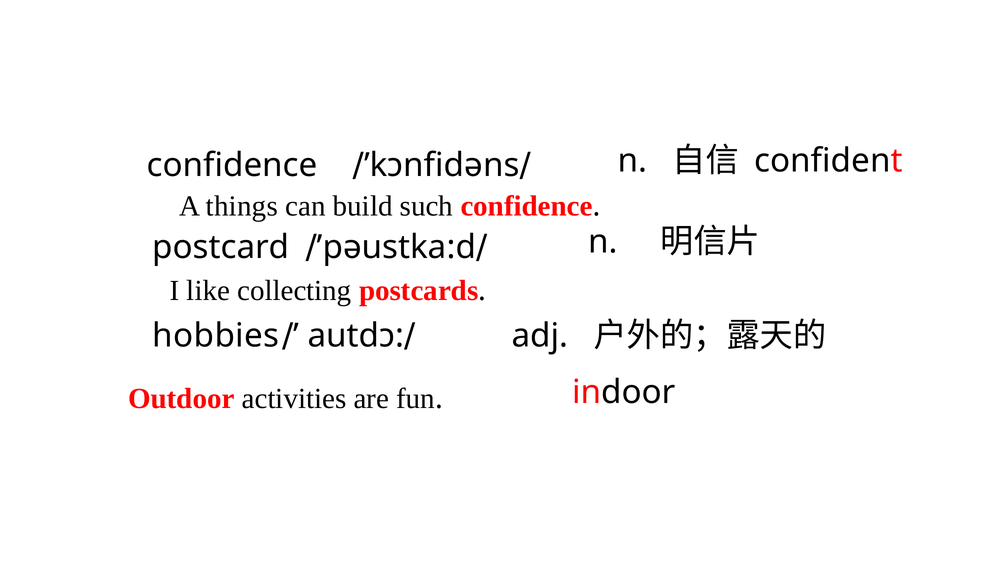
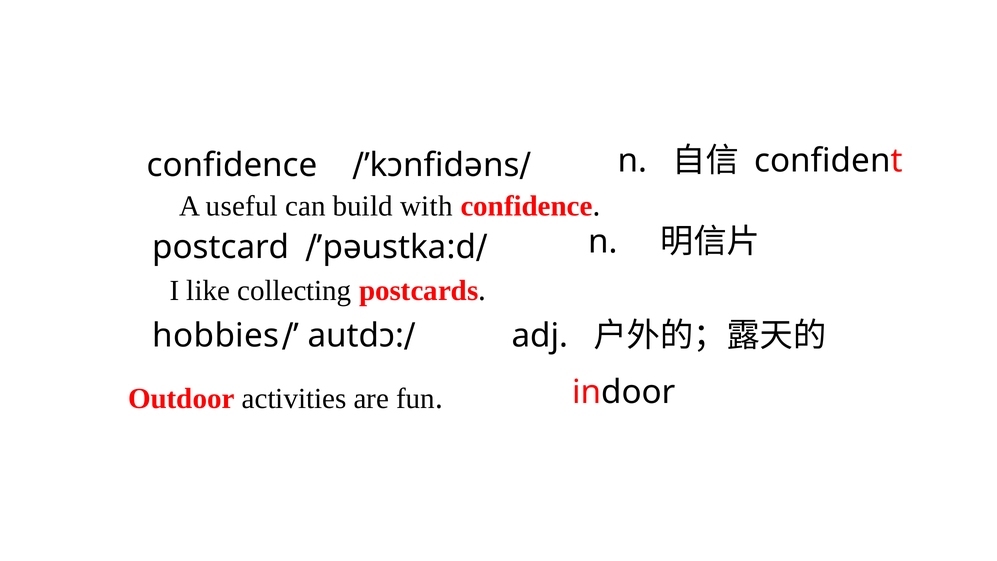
things: things -> useful (242, 206)
such: such -> with (426, 206)
